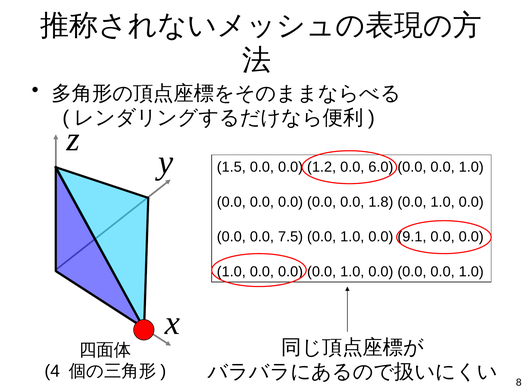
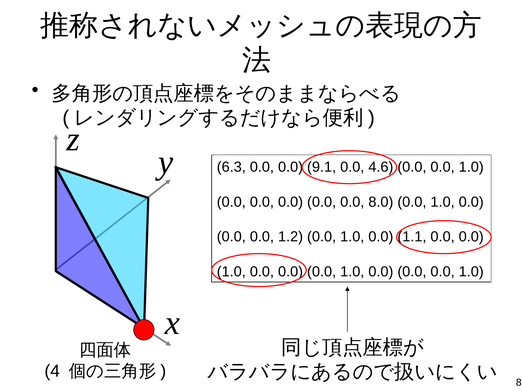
1.5: 1.5 -> 6.3 (231, 167)
1.2: 1.2 -> 9.1 (322, 167)
6.0: 6.0 -> 4.6 (381, 167)
1.8: 1.8 -> 8.0 (381, 202)
7.5: 7.5 -> 1.2 (291, 237)
9.1: 9.1 -> 1.1 (412, 237)
